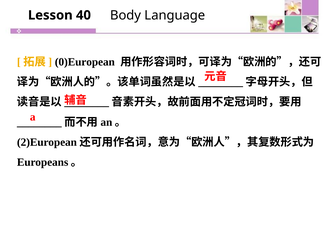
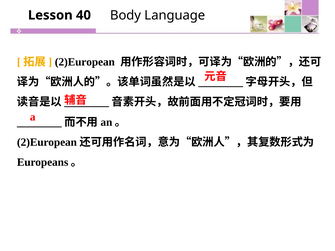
0)European: 0)European -> 2)European (85, 62)
